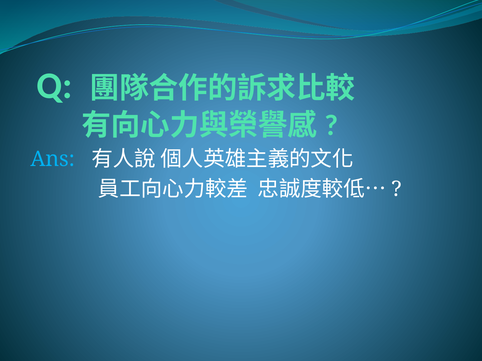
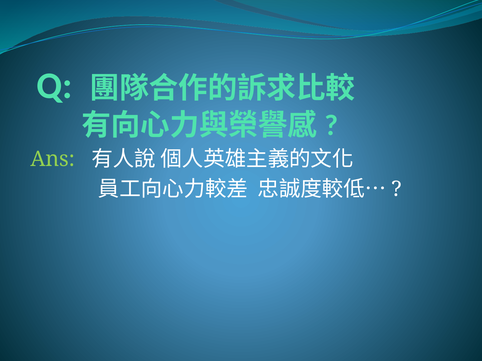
Ans colour: light blue -> light green (53, 159)
